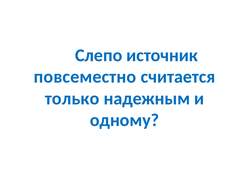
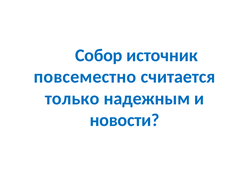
Слепо: Слепо -> Собор (99, 55)
одному: одному -> новости (125, 120)
